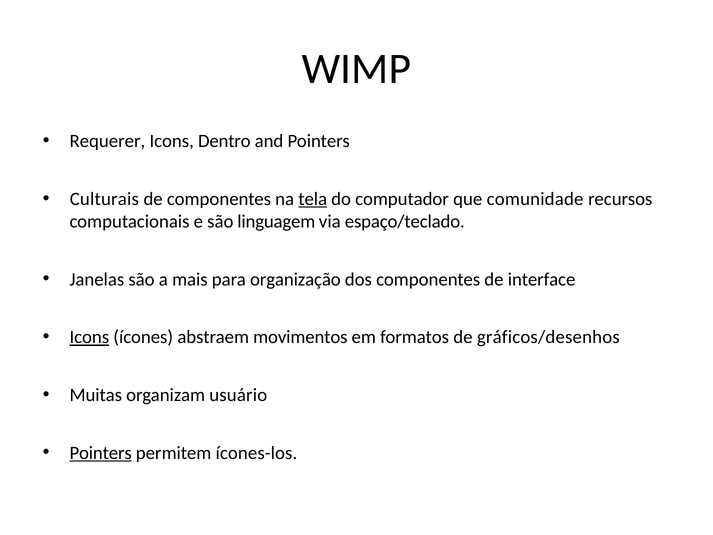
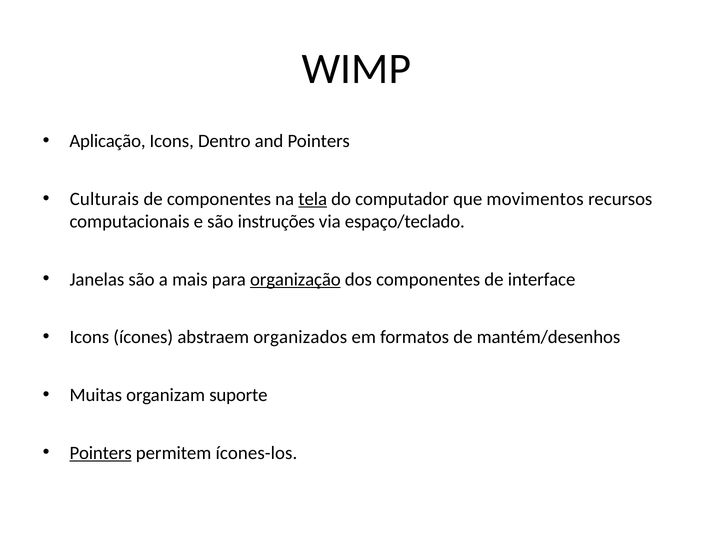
Requerer: Requerer -> Aplicação (107, 141)
comunidade: comunidade -> movimentos (535, 199)
linguagem: linguagem -> instruções (276, 221)
organização underline: none -> present (295, 279)
Icons underline: present -> none (89, 337)
movimentos: movimentos -> organizados (300, 337)
gráficos/desenhos: gráficos/desenhos -> mantém/desenhos (548, 337)
usuário: usuário -> suporte (238, 395)
